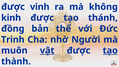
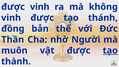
kinh: kinh -> vinh (11, 18)
Trinh: Trinh -> Thần (13, 40)
vật underline: present -> none (47, 50)
